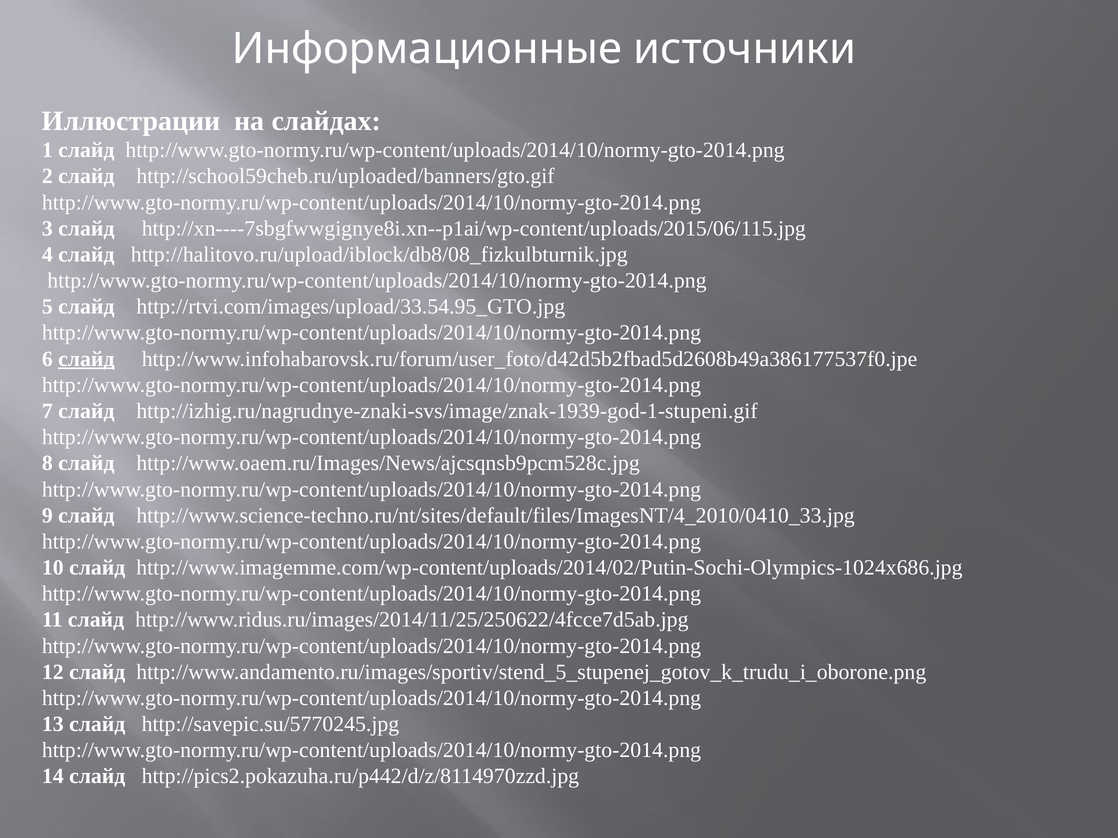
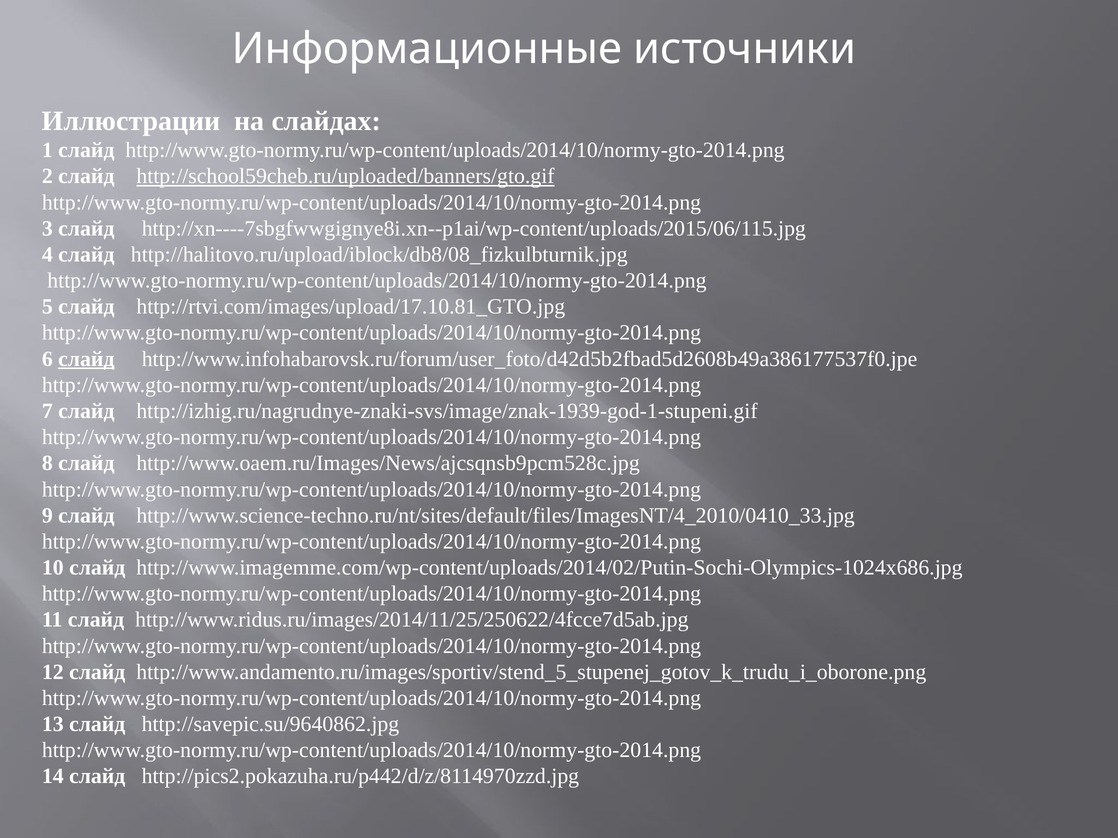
http://school59cheb.ru/uploaded/banners/gto.gif underline: none -> present (345, 176)
http://rtvi.com/images/upload/33.54.95_GTO.jpg: http://rtvi.com/images/upload/33.54.95_GTO.jpg -> http://rtvi.com/images/upload/17.10.81_GTO.jpg (351, 307)
http://savepic.su/5770245.jpg: http://savepic.su/5770245.jpg -> http://savepic.su/9640862.jpg (270, 725)
